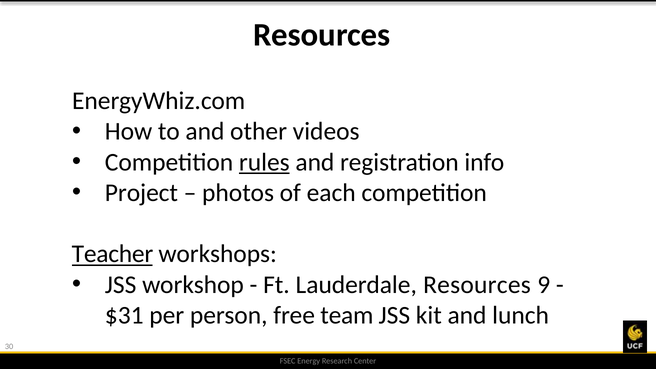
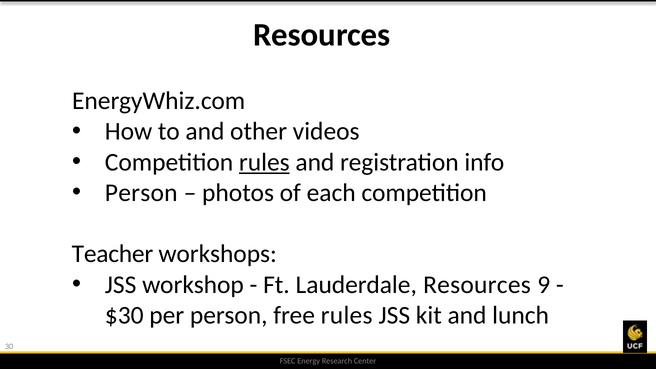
Project: Project -> Person (141, 193)
Teacher underline: present -> none (113, 254)
$31: $31 -> $30 (124, 315)
free team: team -> rules (347, 315)
